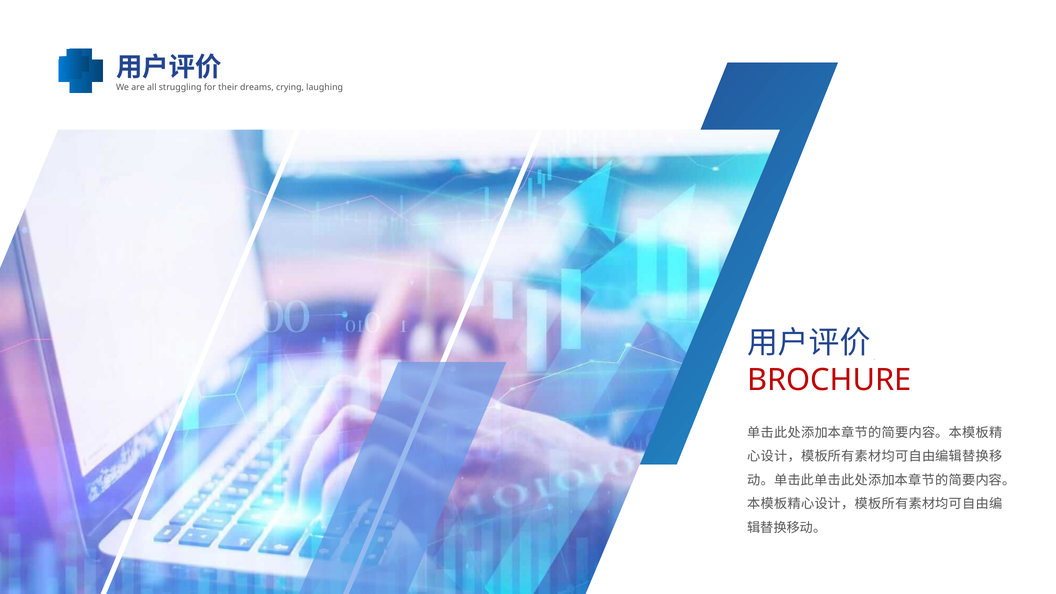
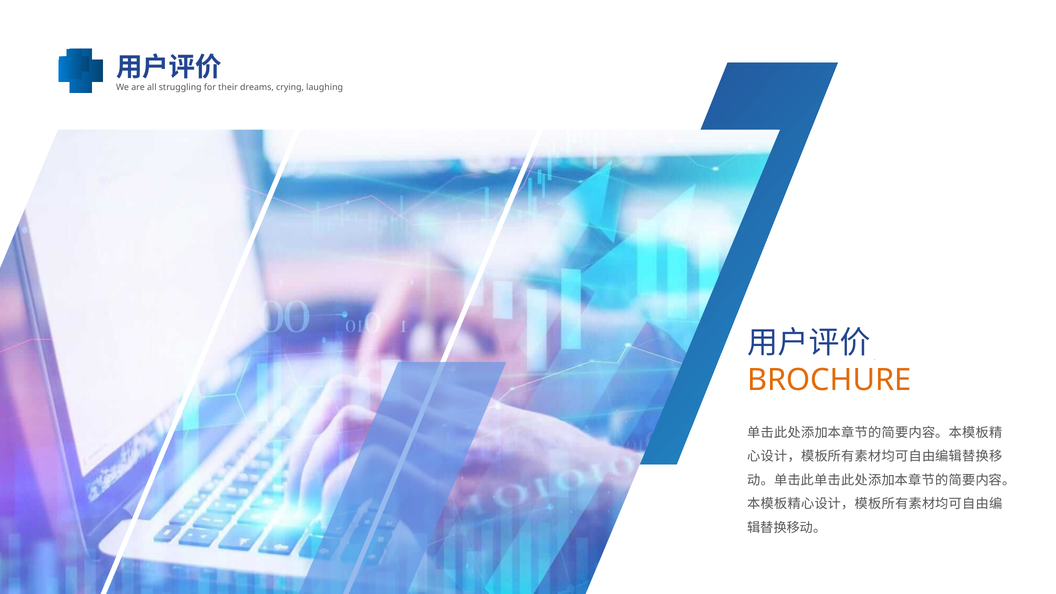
BROCHURE colour: red -> orange (829, 380)
